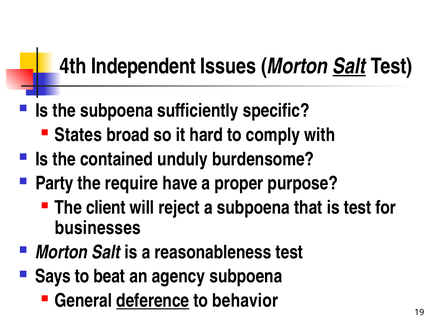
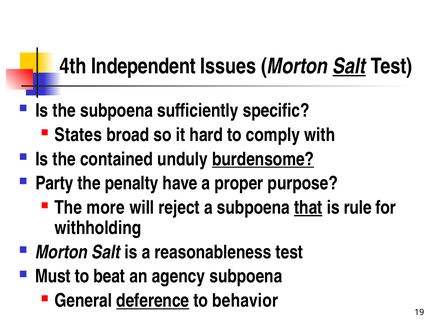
burdensome underline: none -> present (263, 159)
require: require -> penalty (132, 184)
client: client -> more (106, 208)
that underline: none -> present (308, 208)
is test: test -> rule (358, 208)
businesses: businesses -> withholding (98, 228)
Says: Says -> Must (53, 277)
